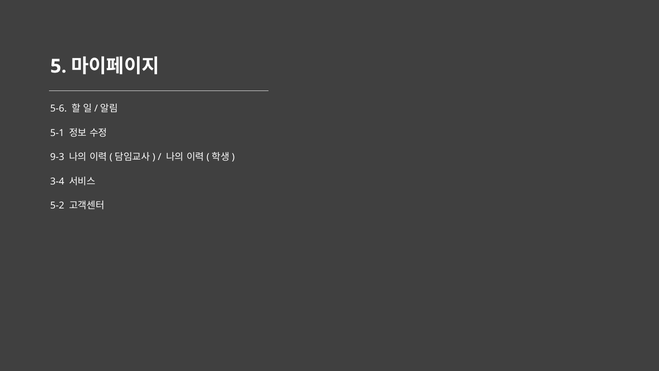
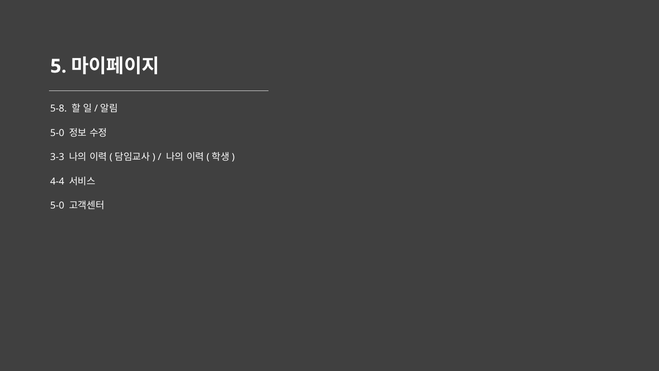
5-6: 5-6 -> 5-8 (59, 109)
5-1: 5-1 -> 5-0 (57, 133)
9-3: 9-3 -> 3-3 (57, 157)
3-4: 3-4 -> 4-4 (57, 181)
5-2: 5-2 -> 5-0 (57, 205)
